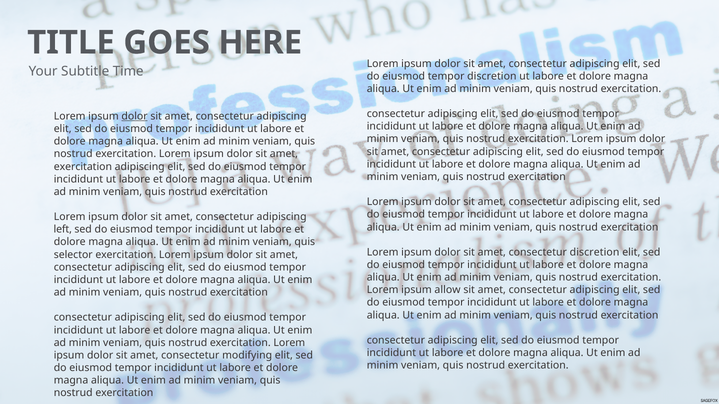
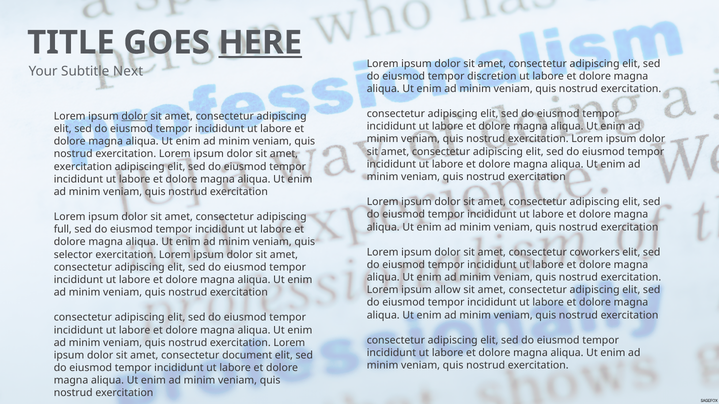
HERE underline: none -> present (260, 43)
Time: Time -> Next (128, 71)
left: left -> full (63, 230)
consectetur discretion: discretion -> coworkers (595, 252)
modifying: modifying -> document (247, 356)
